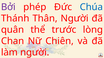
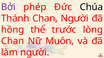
Chúa colour: blue -> black (91, 7)
Thánh Thân: Thân -> Chan (45, 18)
quân: quân -> hồng (13, 30)
Chiên: Chiên -> Muôn (60, 41)
